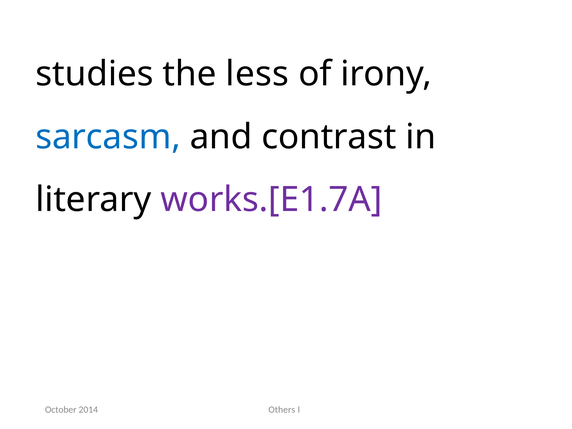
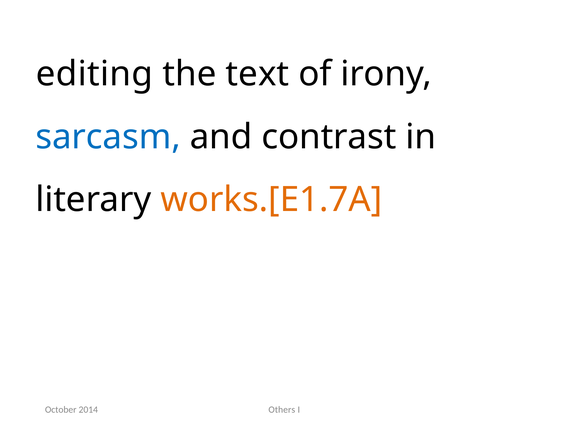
studies: studies -> editing (94, 74)
less: less -> text (257, 74)
works.[E1.7A colour: purple -> orange (271, 200)
